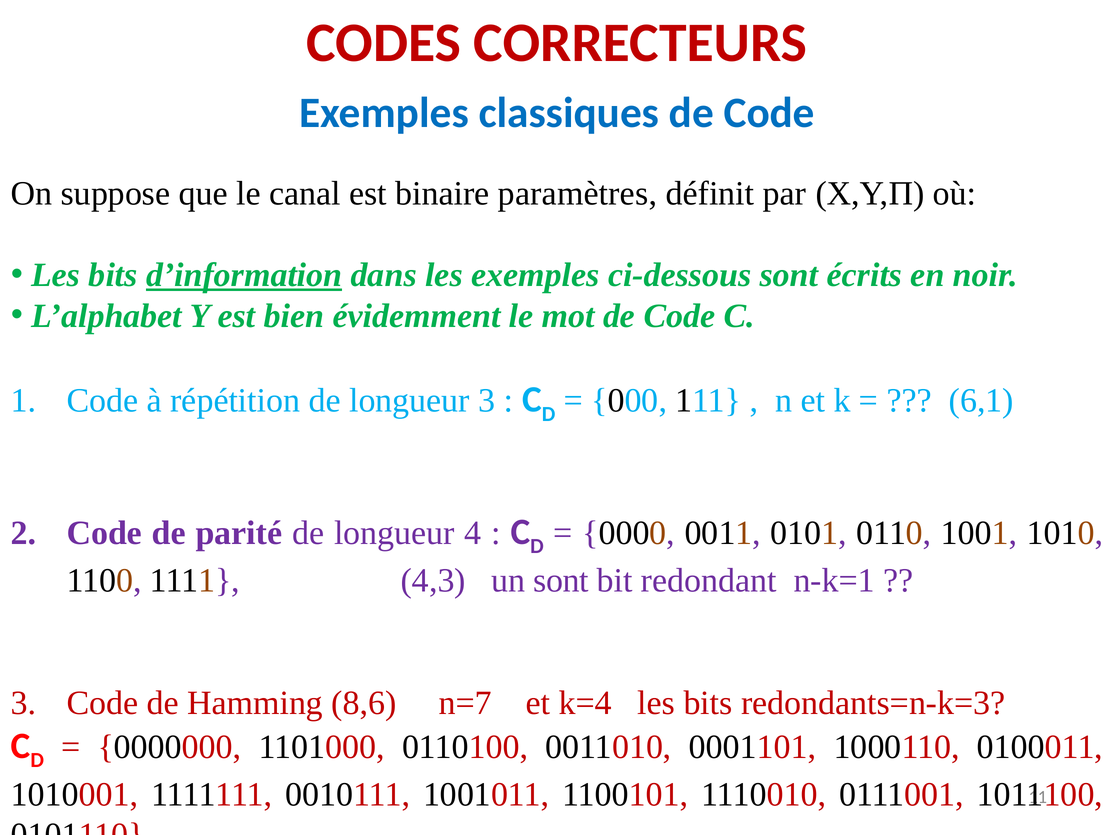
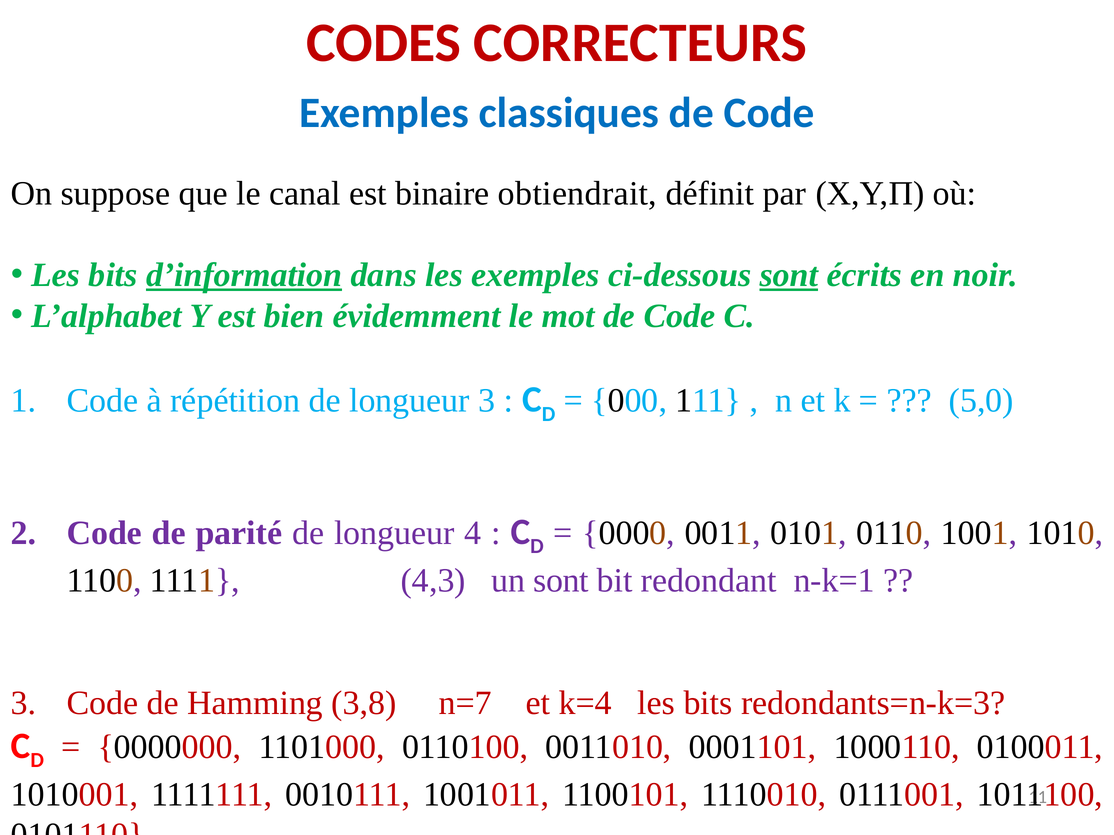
paramètres: paramètres -> obtiendrait (577, 194)
sont underline: none -> present (789, 275)
6,1: 6,1 -> 5,0 (981, 401)
8,6: 8,6 -> 3,8 (364, 703)
